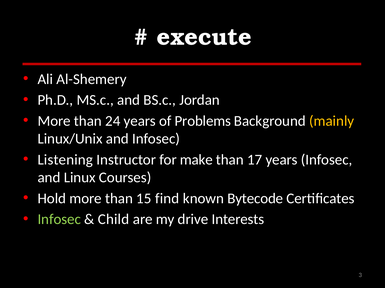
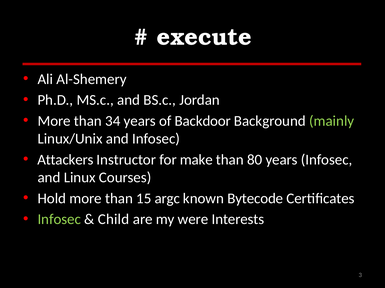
24: 24 -> 34 (113, 121)
Problems: Problems -> Backdoor (203, 121)
mainly colour: yellow -> light green (332, 121)
Listening: Listening -> Attackers (65, 160)
17: 17 -> 80 (255, 160)
find: find -> argc (167, 199)
drive: drive -> were (193, 220)
